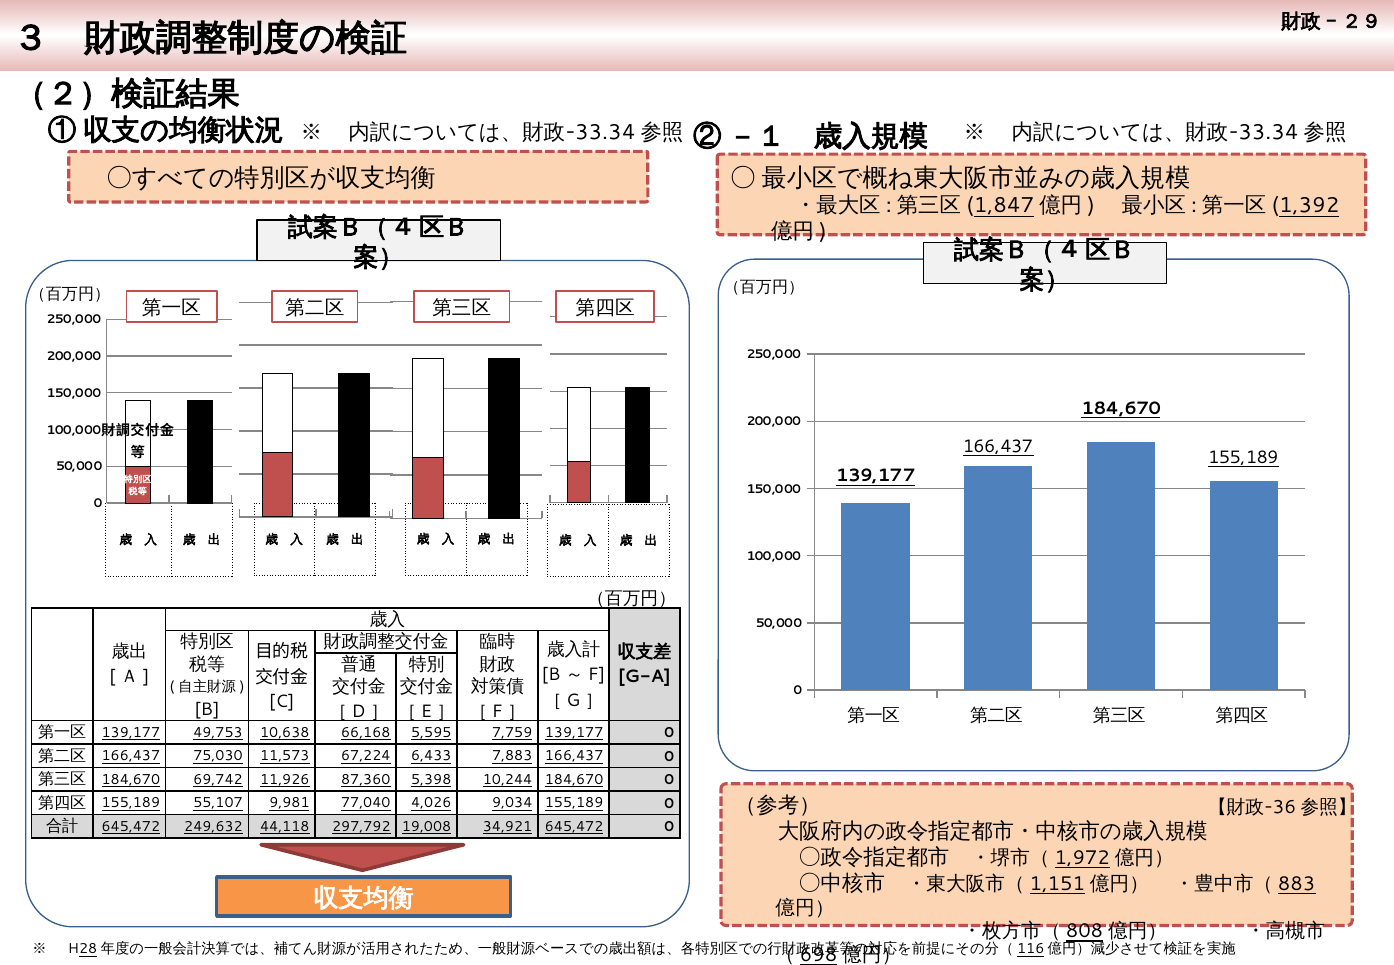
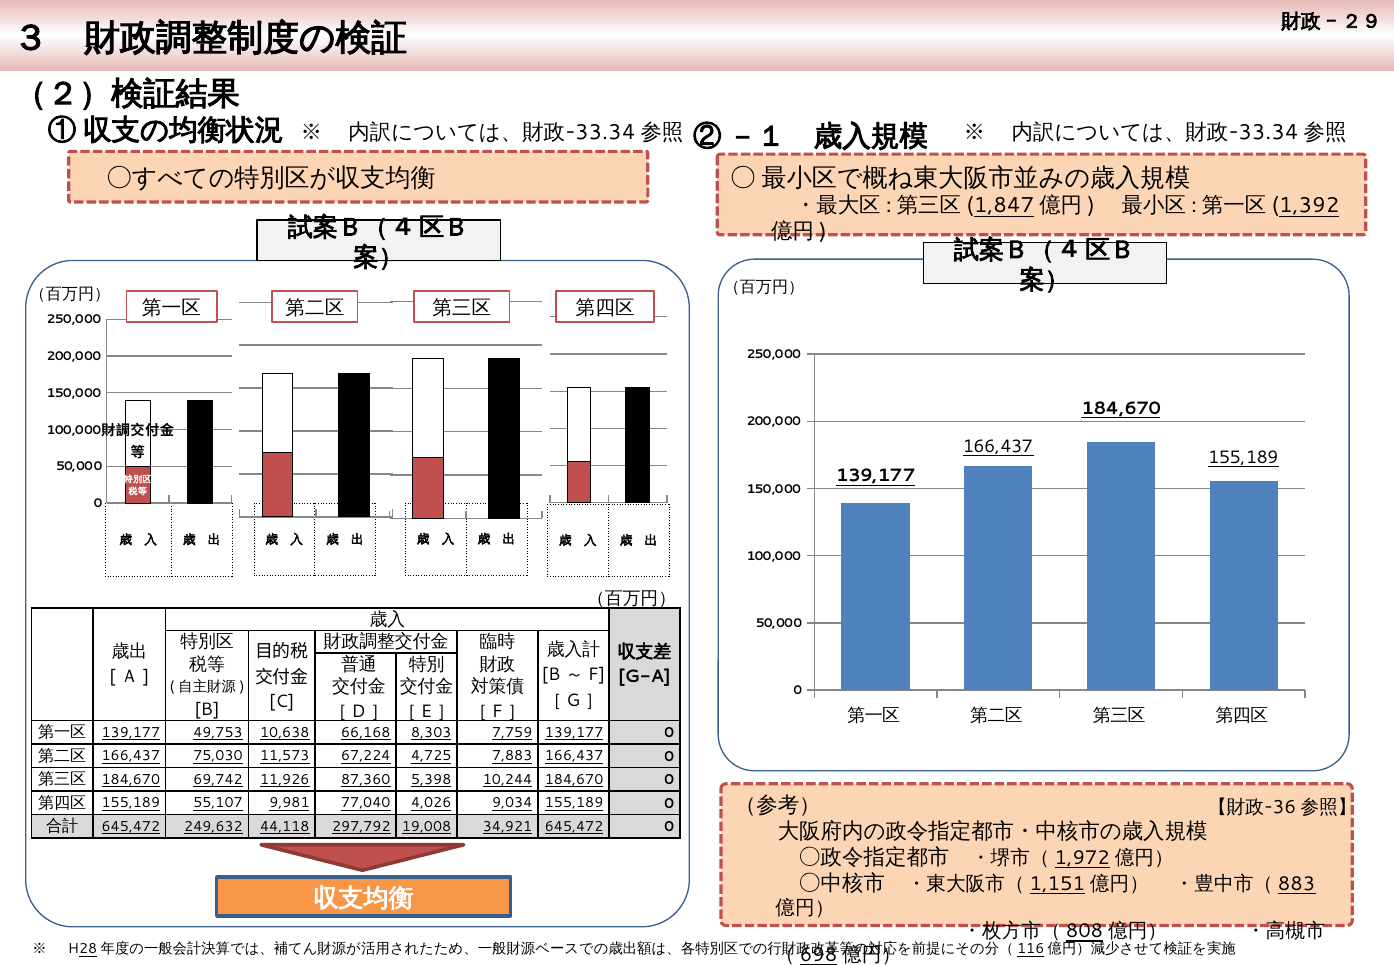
5,595: 5,595 -> 8,303 (431, 733)
6,433: 6,433 -> 4,725 (431, 756)
